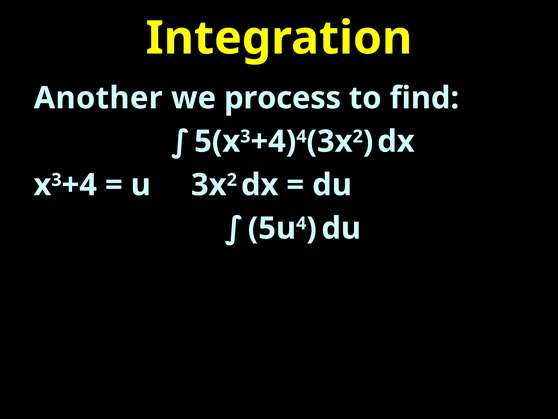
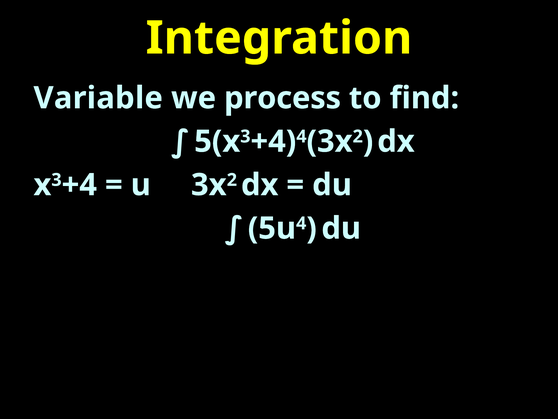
Another: Another -> Variable (98, 98)
